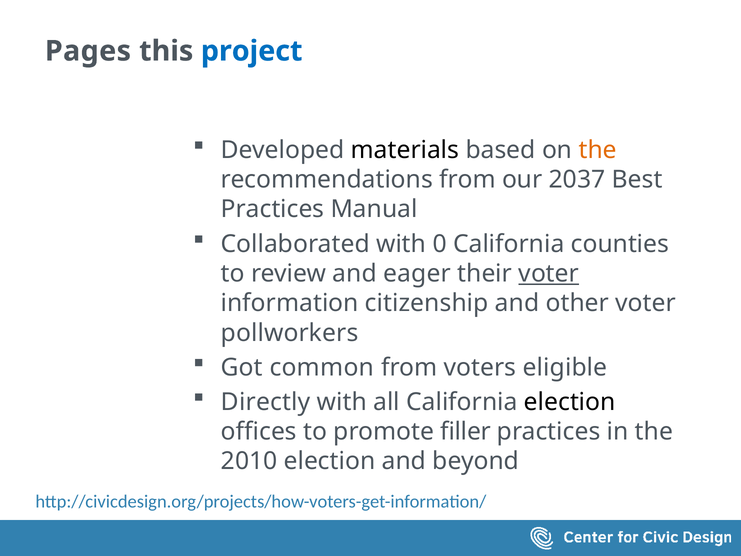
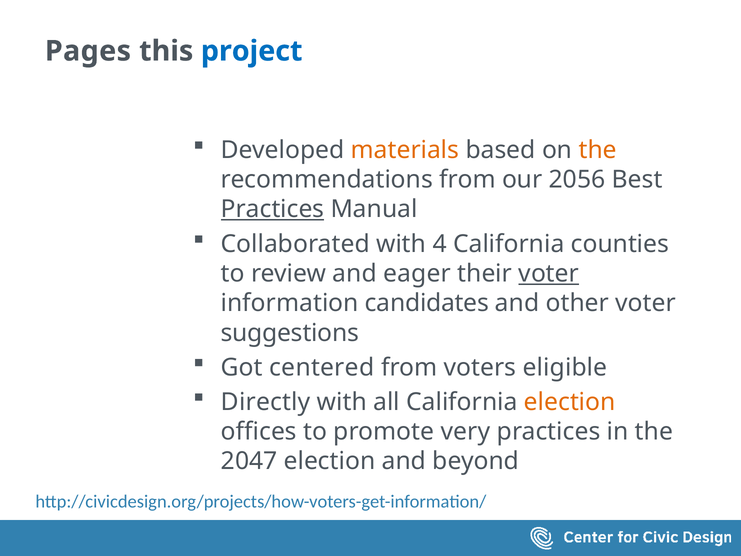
materials colour: black -> orange (405, 150)
2037: 2037 -> 2056 (577, 180)
Practices underline: none -> present (273, 209)
0: 0 -> 4 (440, 244)
citizenship: citizenship -> candidates (427, 303)
pollworkers: pollworkers -> suggestions (290, 333)
common: common -> centered (322, 367)
election colour: black -> orange (570, 402)
filler: filler -> very (466, 431)
2010: 2010 -> 2047 (249, 461)
